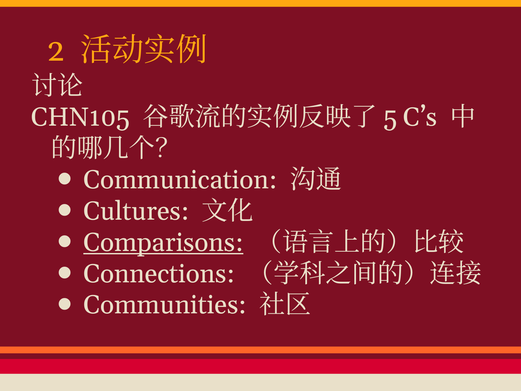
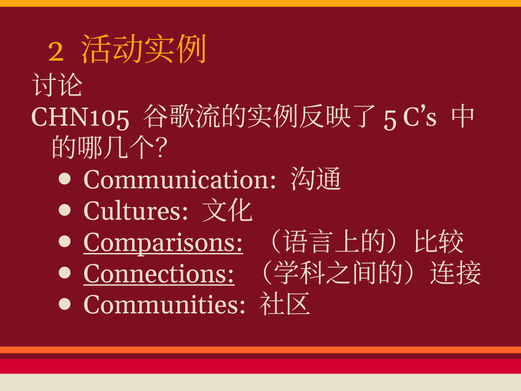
Connections underline: none -> present (159, 274)
